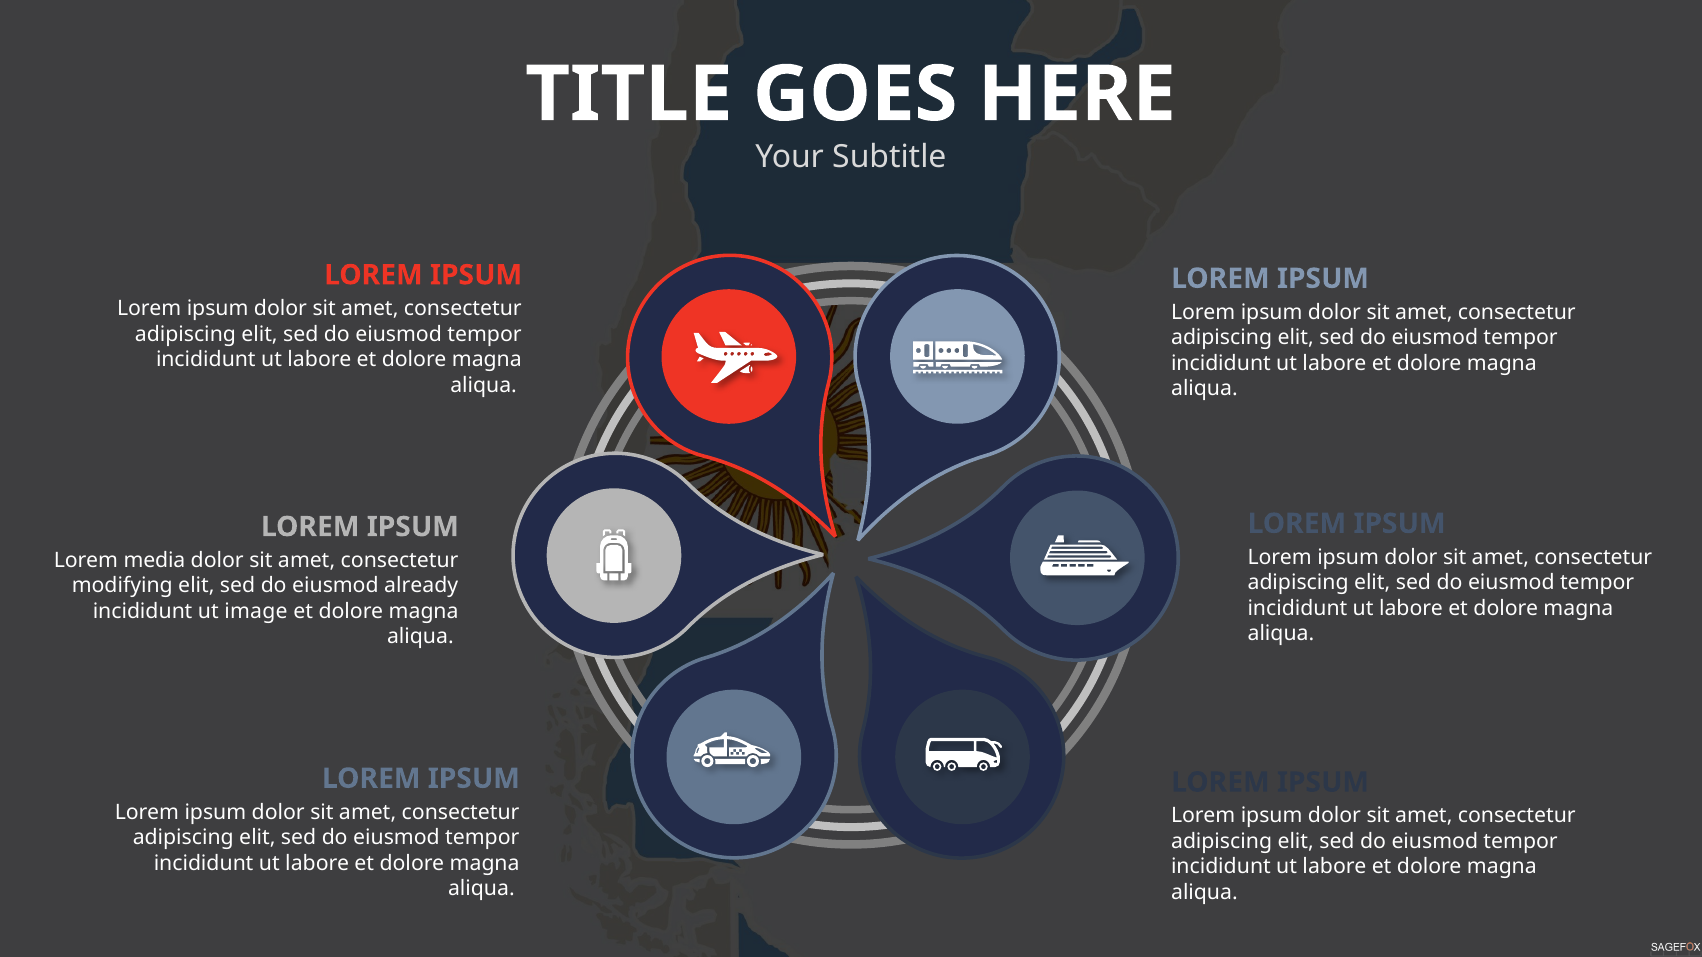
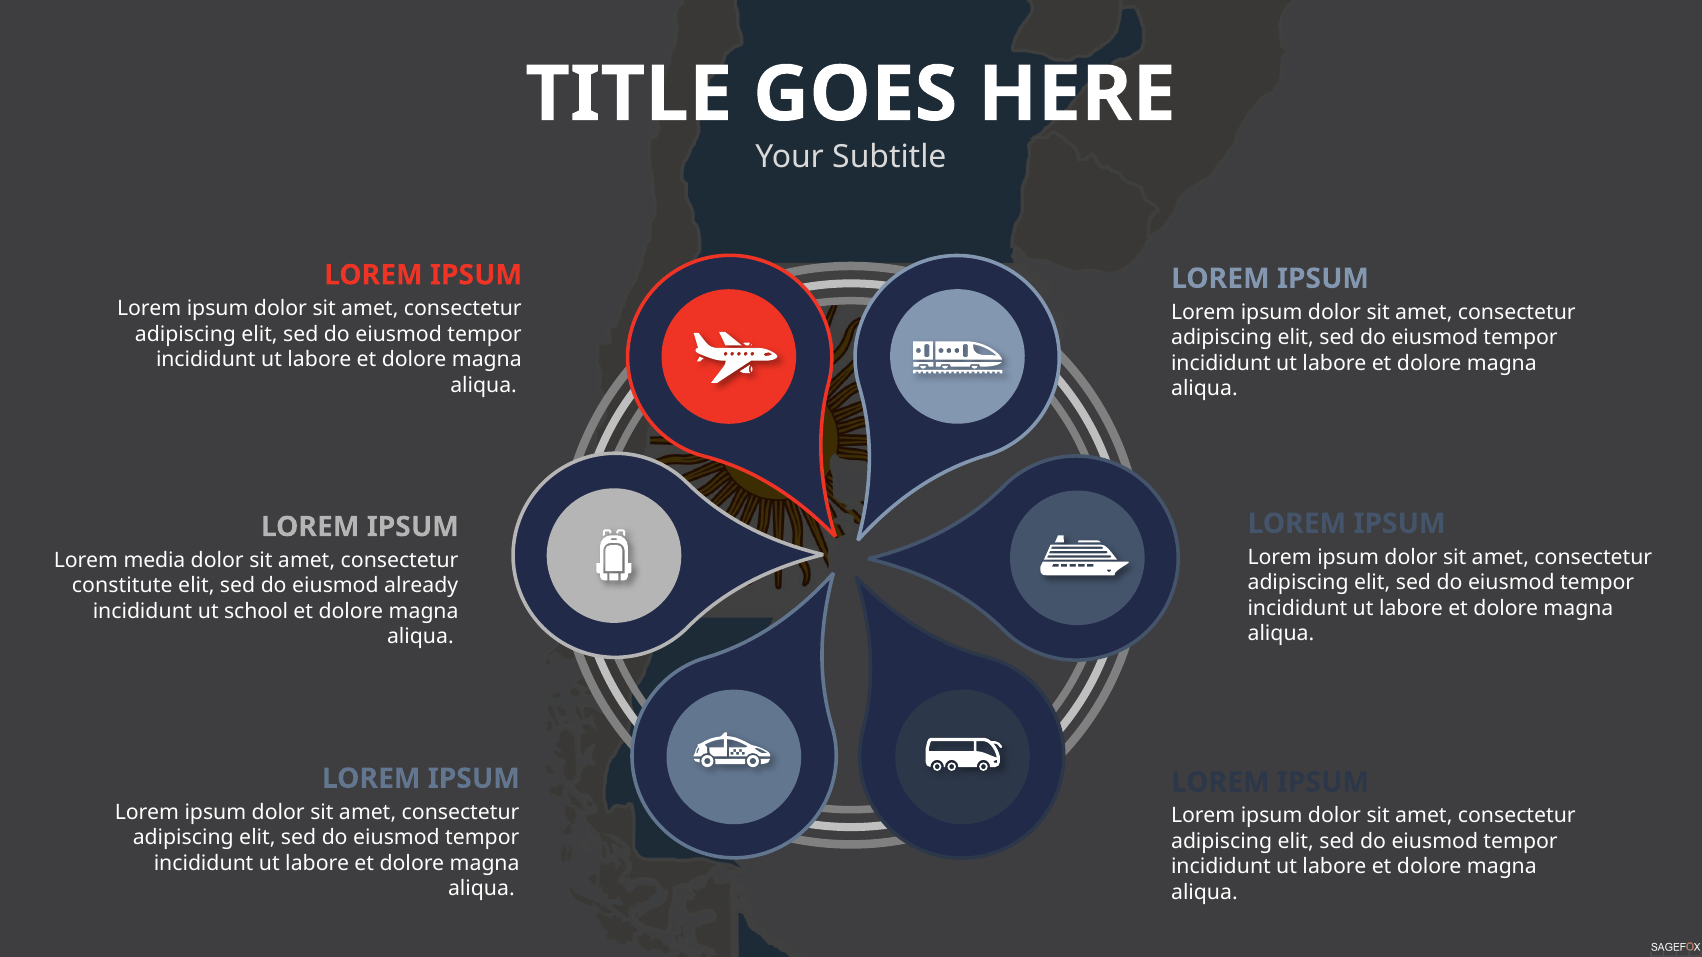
modifying: modifying -> constitute (122, 586)
image: image -> school (256, 612)
